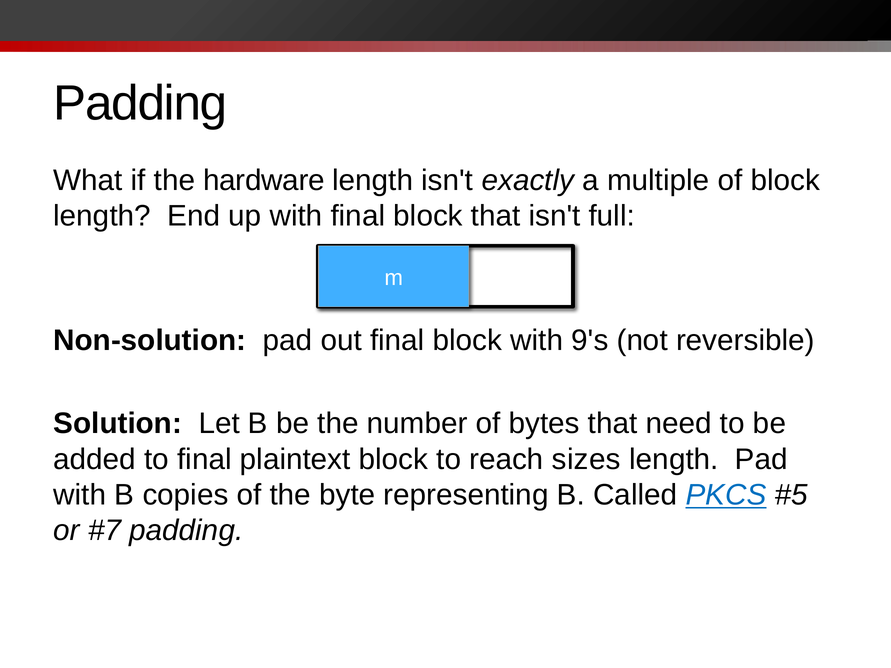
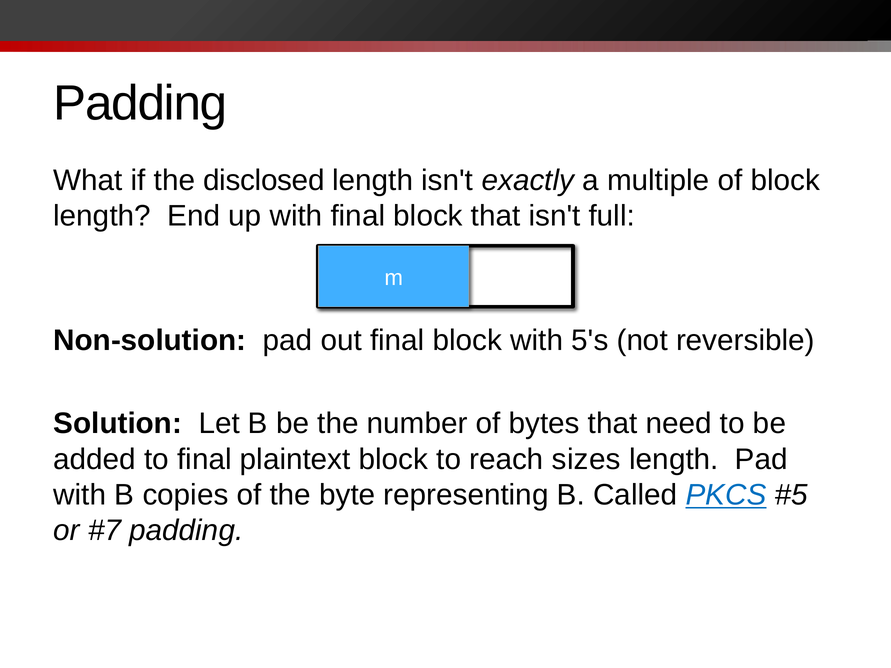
hardware: hardware -> disclosed (264, 180)
9's: 9's -> 5's (590, 341)
